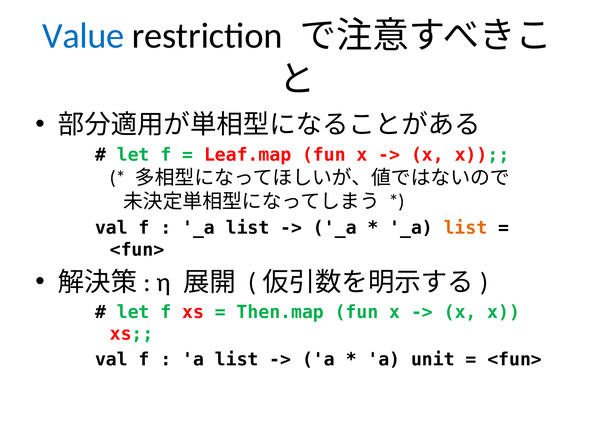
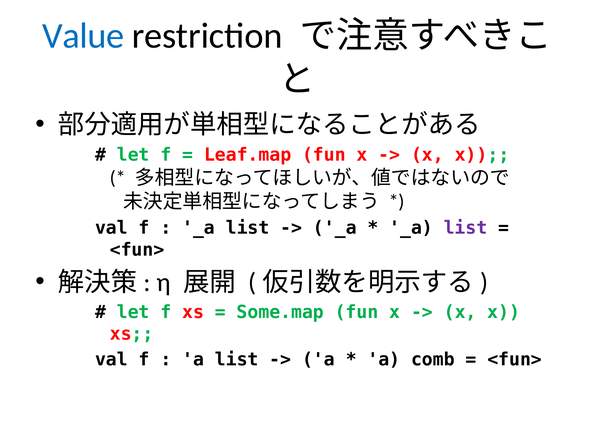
list colour: orange -> purple (466, 228)
Then.map: Then.map -> Some.map (280, 312)
unit: unit -> comb (433, 359)
